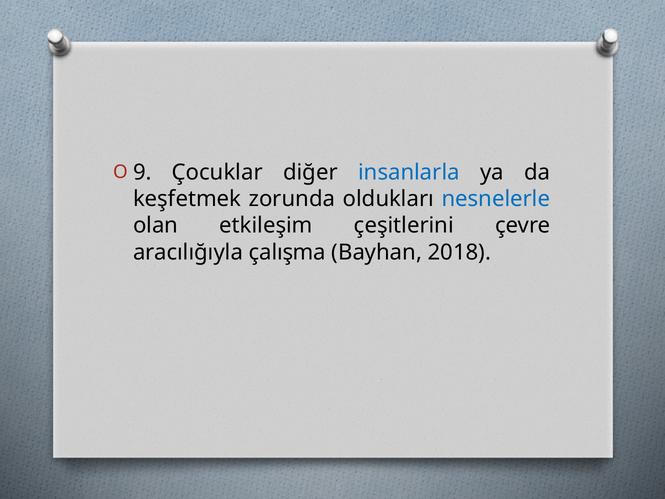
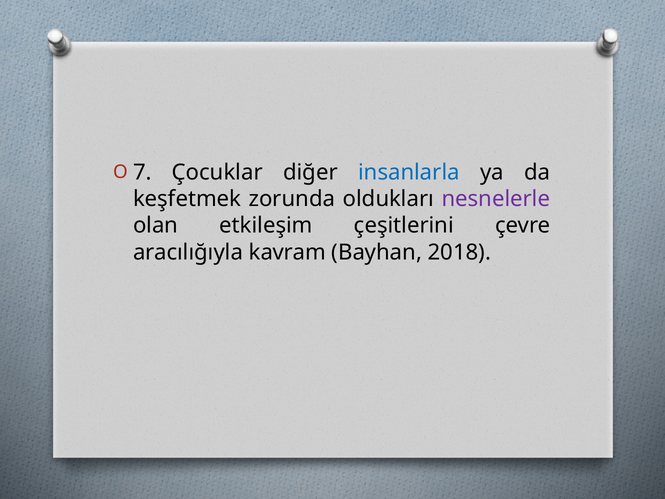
9: 9 -> 7 (142, 172)
nesnelerle colour: blue -> purple (496, 199)
çalışma: çalışma -> kavram (287, 252)
